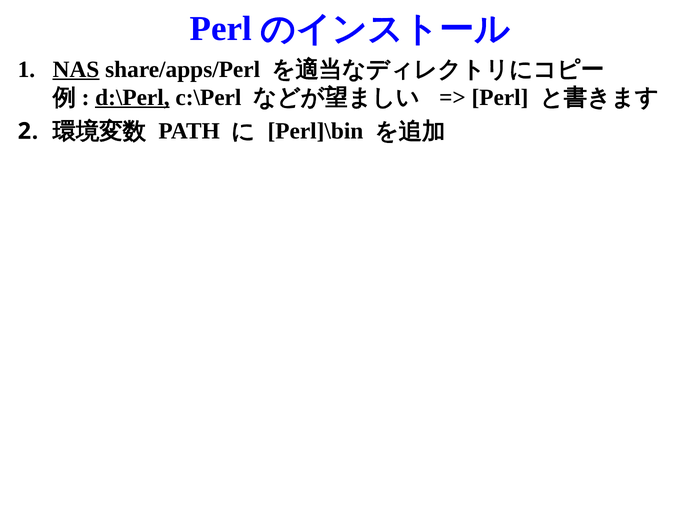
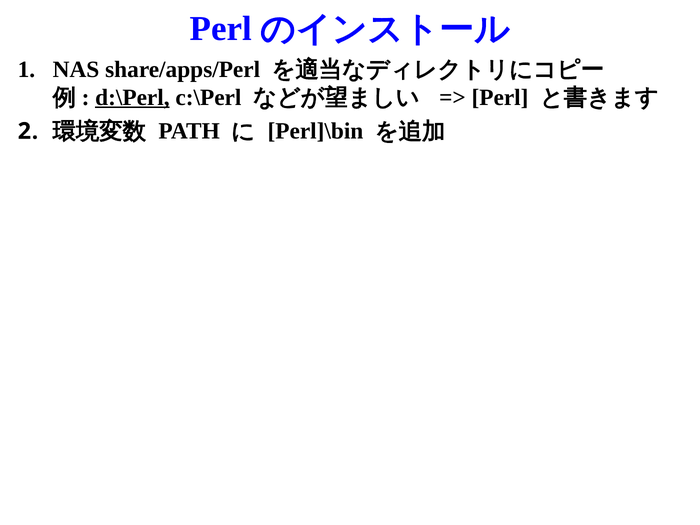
NAS underline: present -> none (76, 69)
